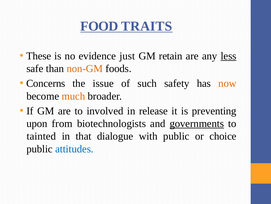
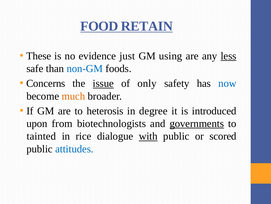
TRAITS: TRAITS -> RETAIN (147, 26)
retain: retain -> using (171, 56)
non-GM colour: orange -> blue (85, 68)
issue underline: none -> present (103, 83)
such: such -> only (147, 83)
now colour: orange -> blue (227, 83)
involved: involved -> heterosis (105, 111)
release: release -> degree (153, 111)
preventing: preventing -> introduced (214, 111)
that: that -> rice (84, 136)
with underline: none -> present (148, 136)
choice: choice -> scored (223, 136)
